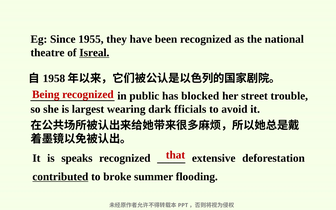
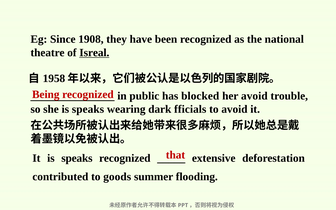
1955: 1955 -> 1908 (91, 39)
her street: street -> avoid (254, 96)
she is largest: largest -> speaks (88, 109)
contributed underline: present -> none (60, 177)
broke: broke -> goods (117, 177)
